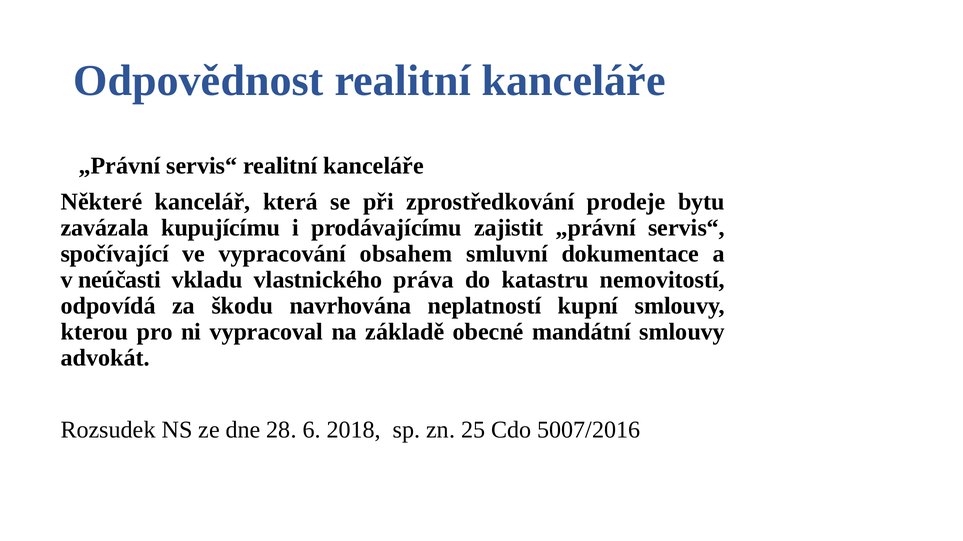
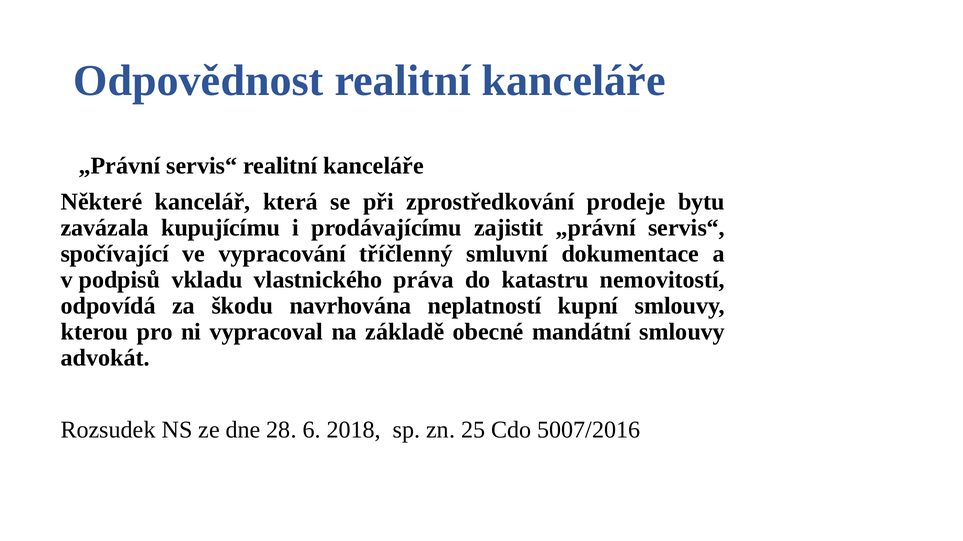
obsahem: obsahem -> tříčlenný (406, 254)
neúčasti: neúčasti -> podpisů (119, 280)
